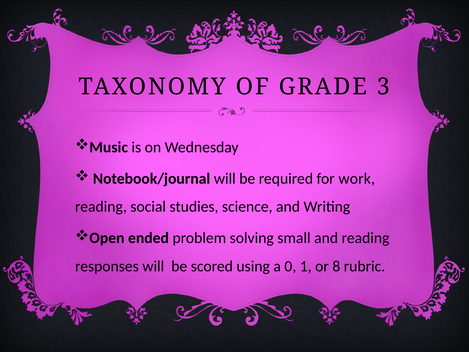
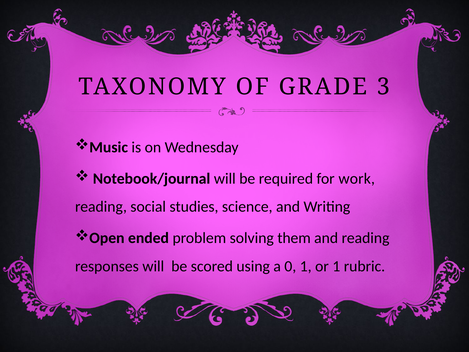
small: small -> them (294, 238)
or 8: 8 -> 1 (336, 266)
